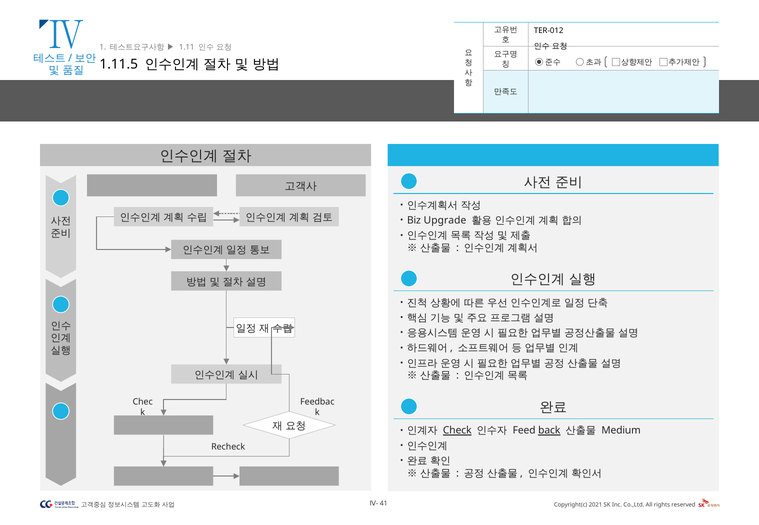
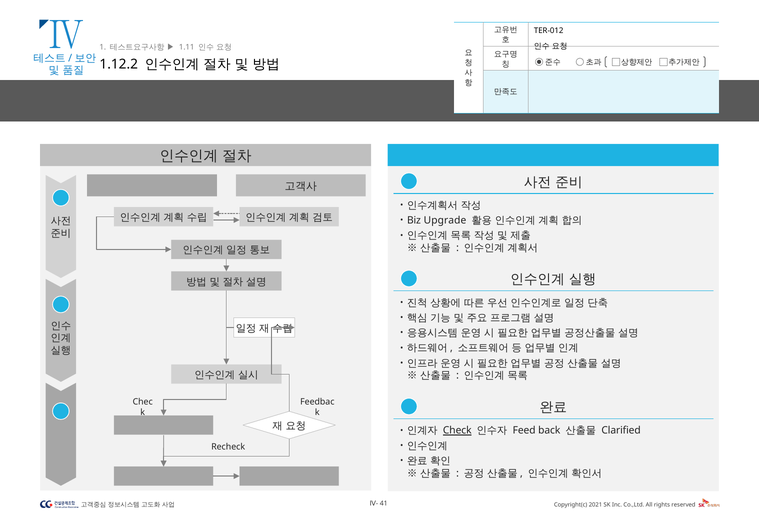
1.11.5: 1.11.5 -> 1.12.2 (119, 64)
back underline: present -> none (549, 431)
Medium: Medium -> Clarified (621, 431)
